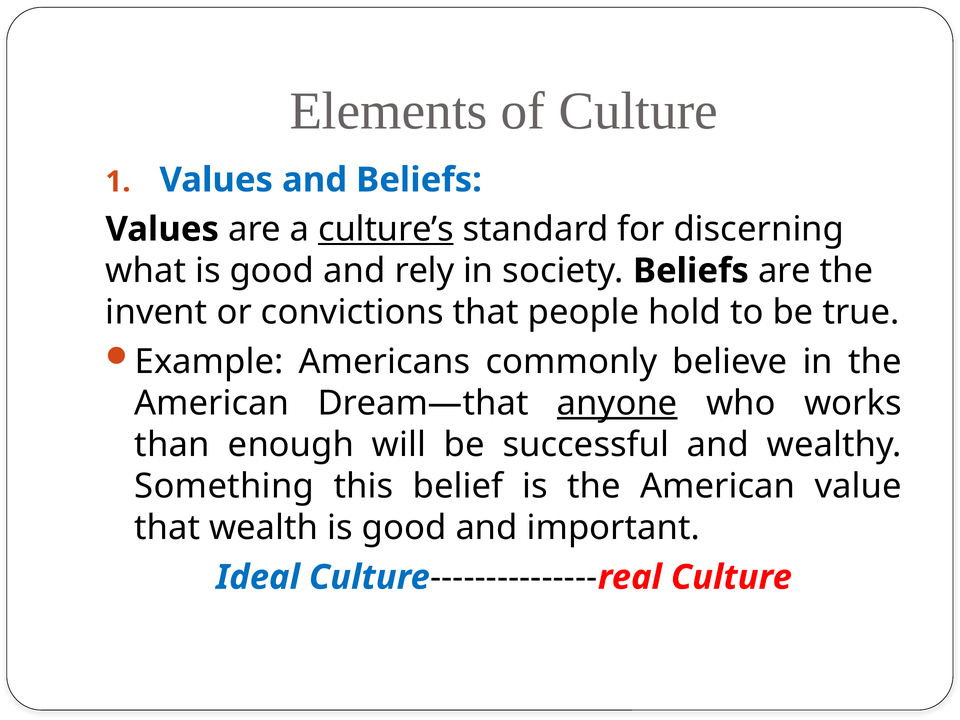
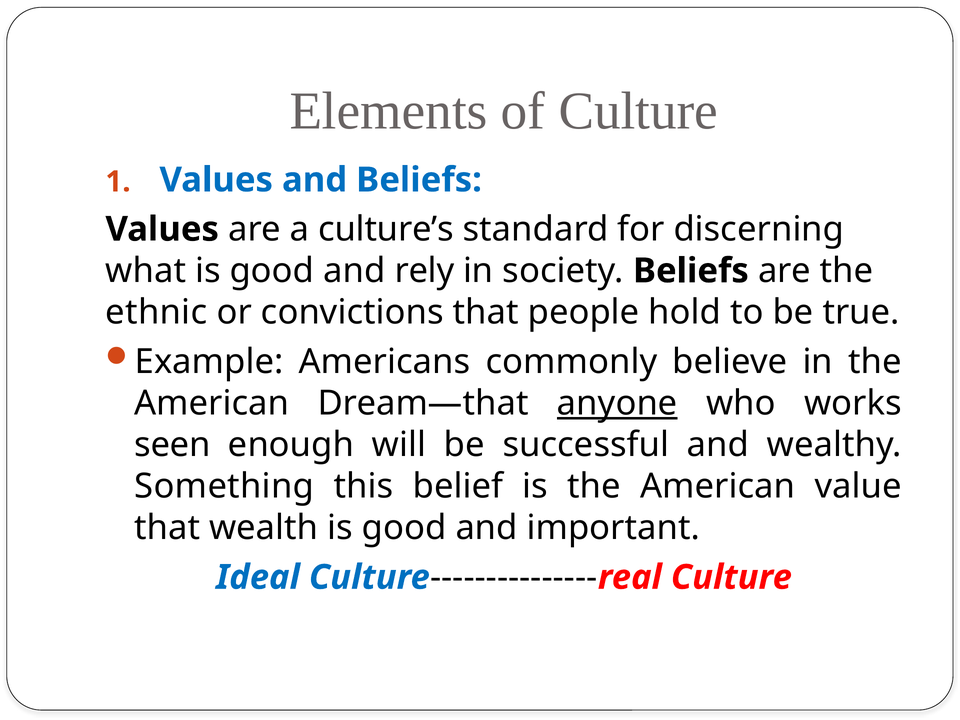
culture’s underline: present -> none (386, 229)
invent: invent -> ethnic (156, 312)
than: than -> seen (172, 445)
